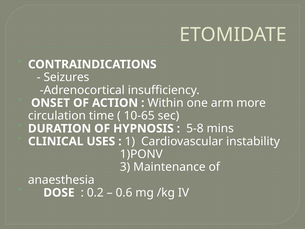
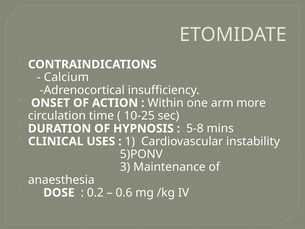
Seizures: Seizures -> Calcium (66, 77)
10-65: 10-65 -> 10-25 (139, 116)
1)PONV: 1)PONV -> 5)PONV (141, 154)
